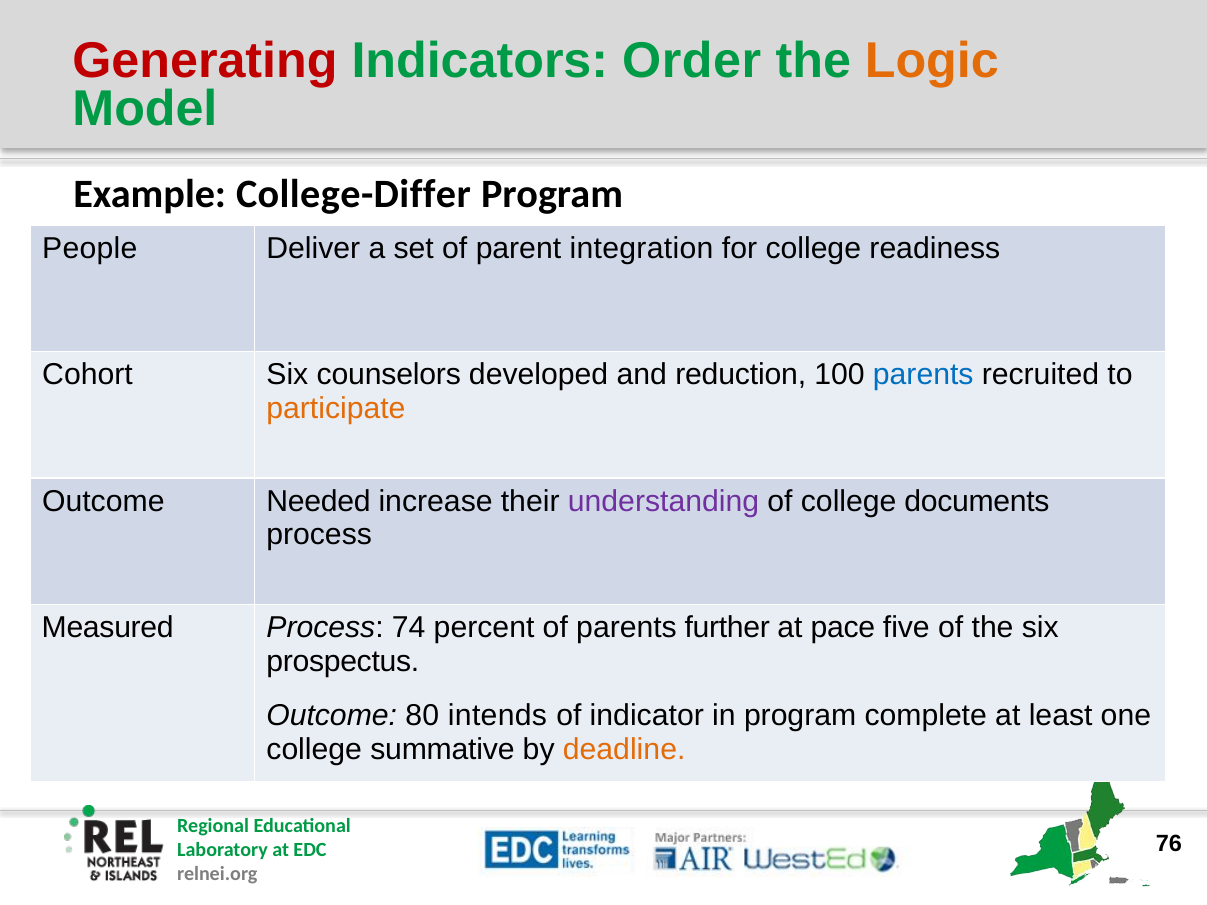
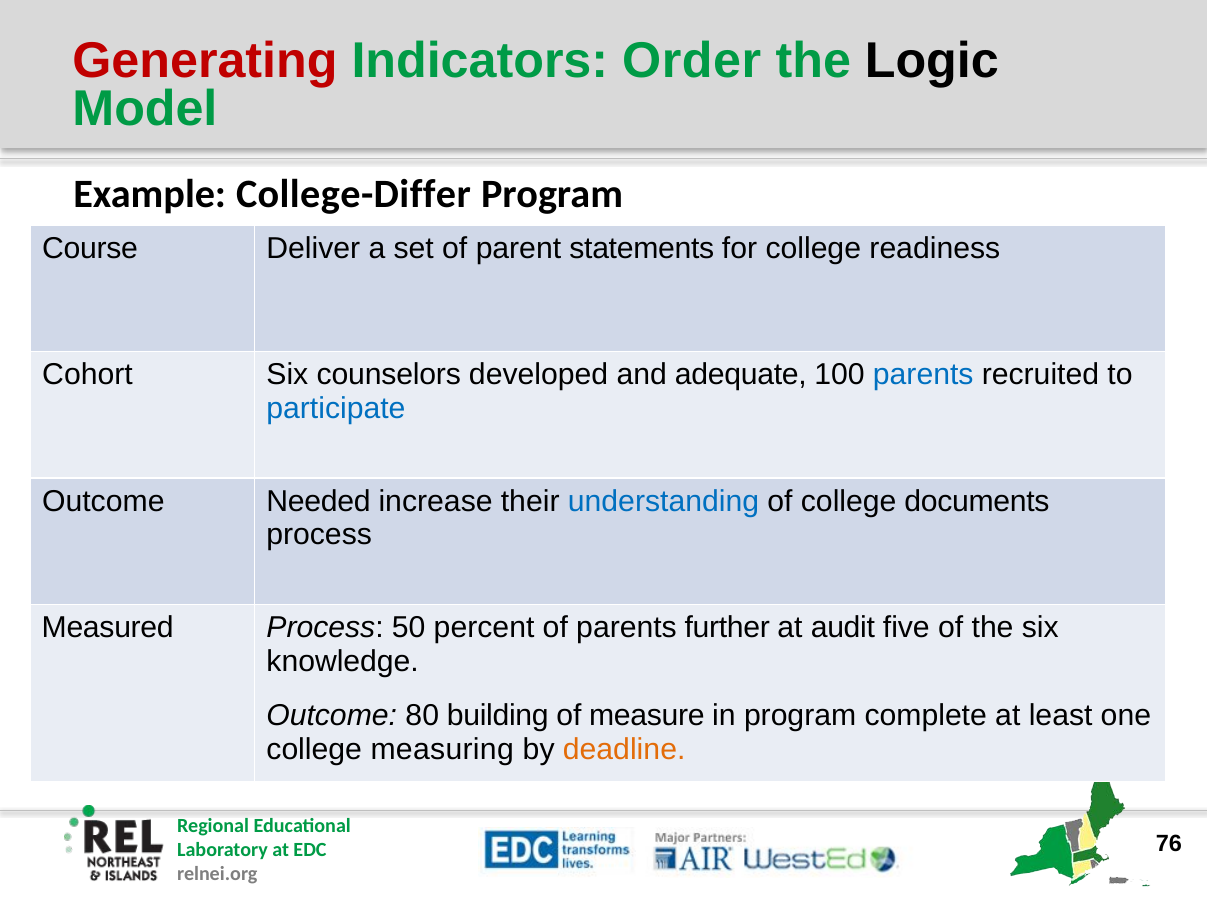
Logic colour: orange -> black (932, 60)
People: People -> Course (90, 248)
integration: integration -> statements (642, 248)
reduction: reduction -> adequate (741, 375)
participate colour: orange -> blue (336, 409)
understanding colour: purple -> blue (664, 501)
74: 74 -> 50 (409, 628)
pace: pace -> audit (843, 628)
prospectus: prospectus -> knowledge (343, 662)
intends: intends -> building (498, 716)
indicator: indicator -> measure (647, 716)
summative: summative -> measuring (442, 749)
